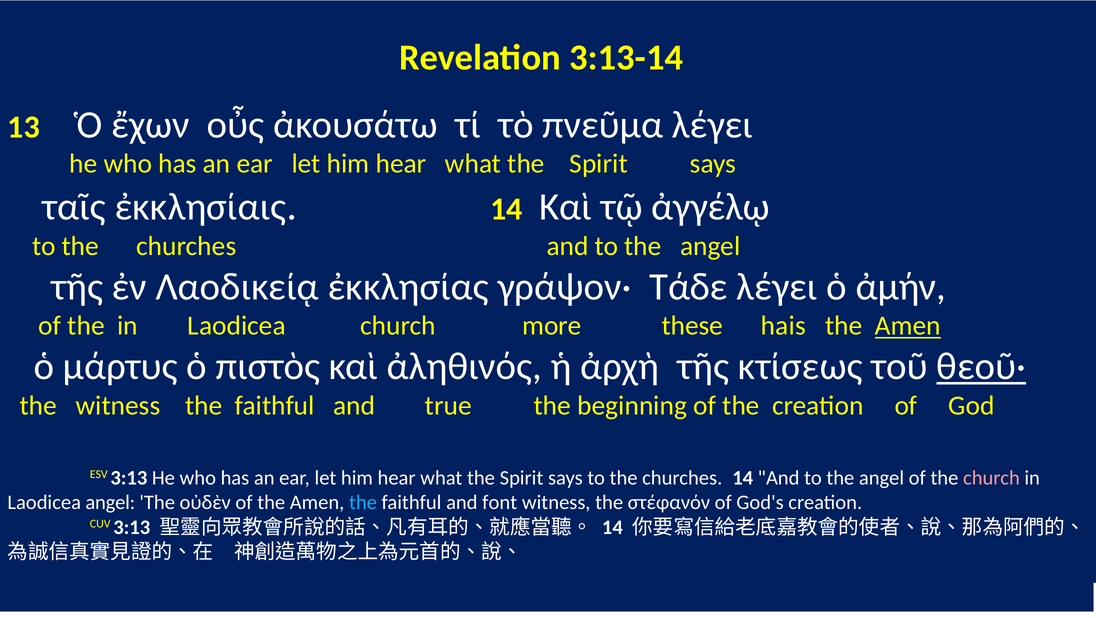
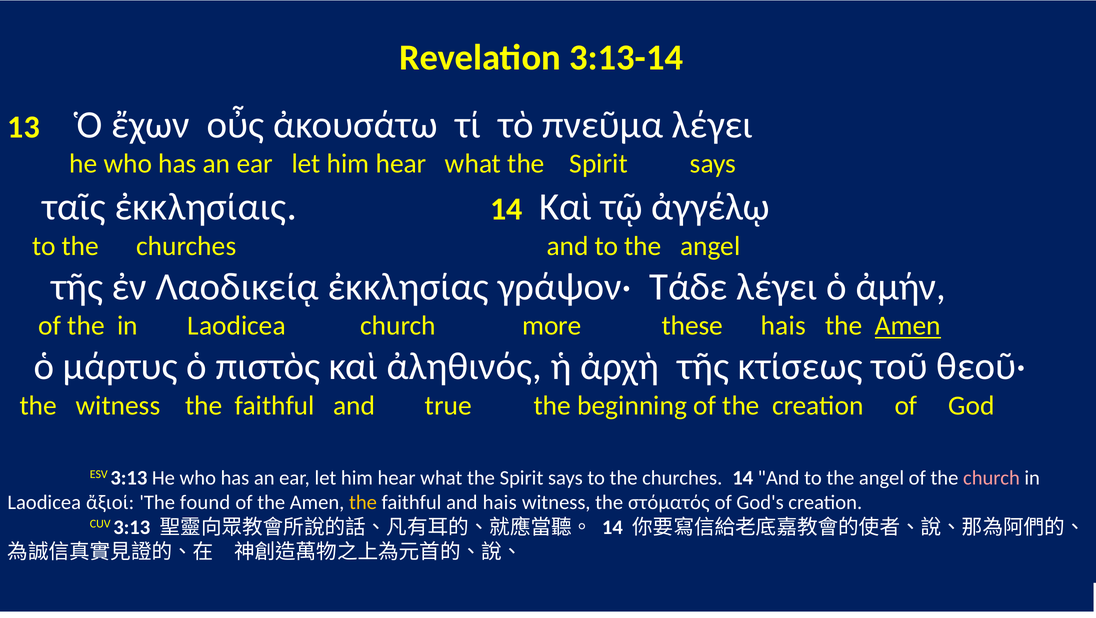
θεοῦ· underline: present -> none (981, 367)
Laodicea angel: angel -> ἄξιοί (110, 503)
οὐδὲν: οὐδὲν -> found (205, 503)
the colour: light blue -> yellow (363, 503)
and font: font -> hais (500, 503)
στέφανόν: στέφανόν -> στόματός (669, 503)
